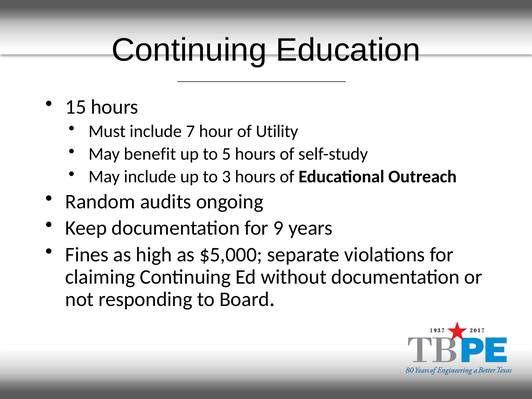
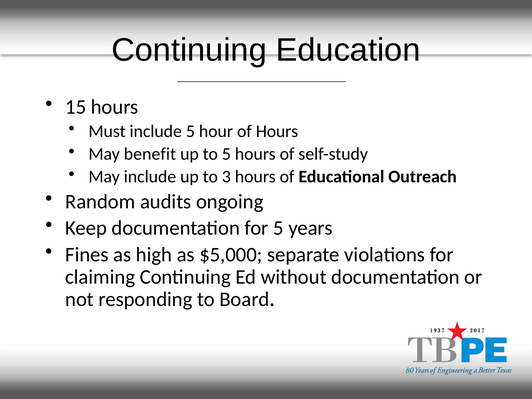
include 7: 7 -> 5 (190, 131)
of Utility: Utility -> Hours (277, 131)
for 9: 9 -> 5 (278, 228)
